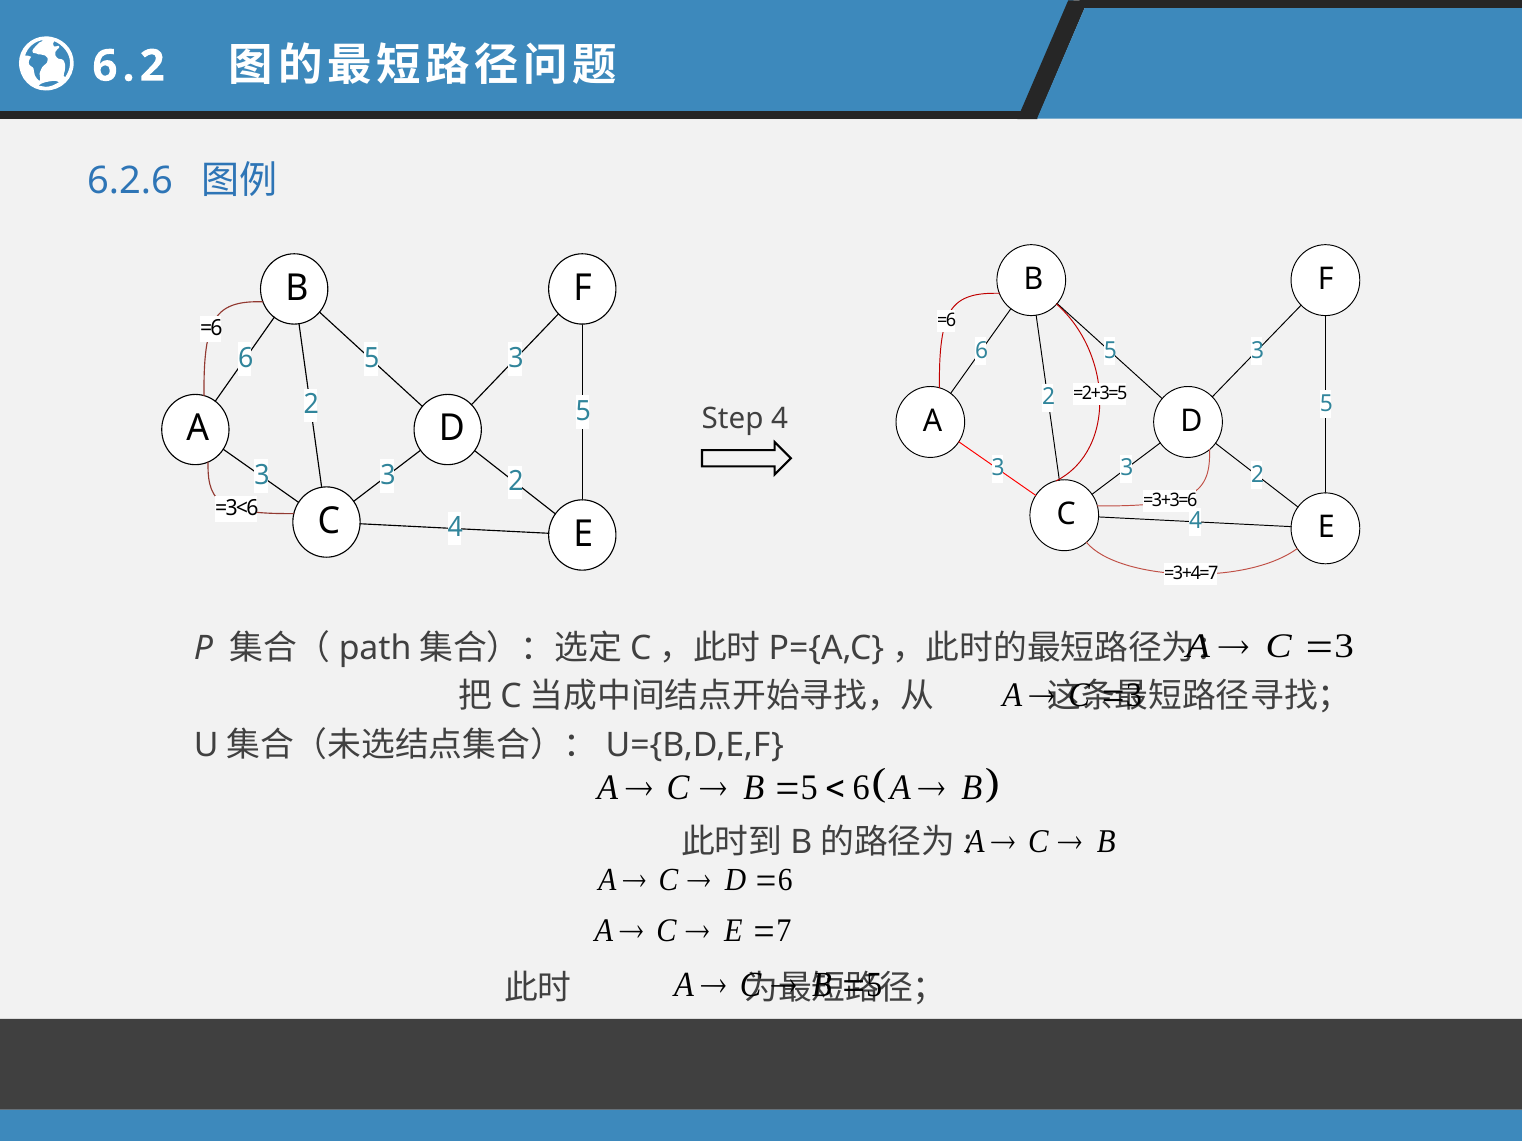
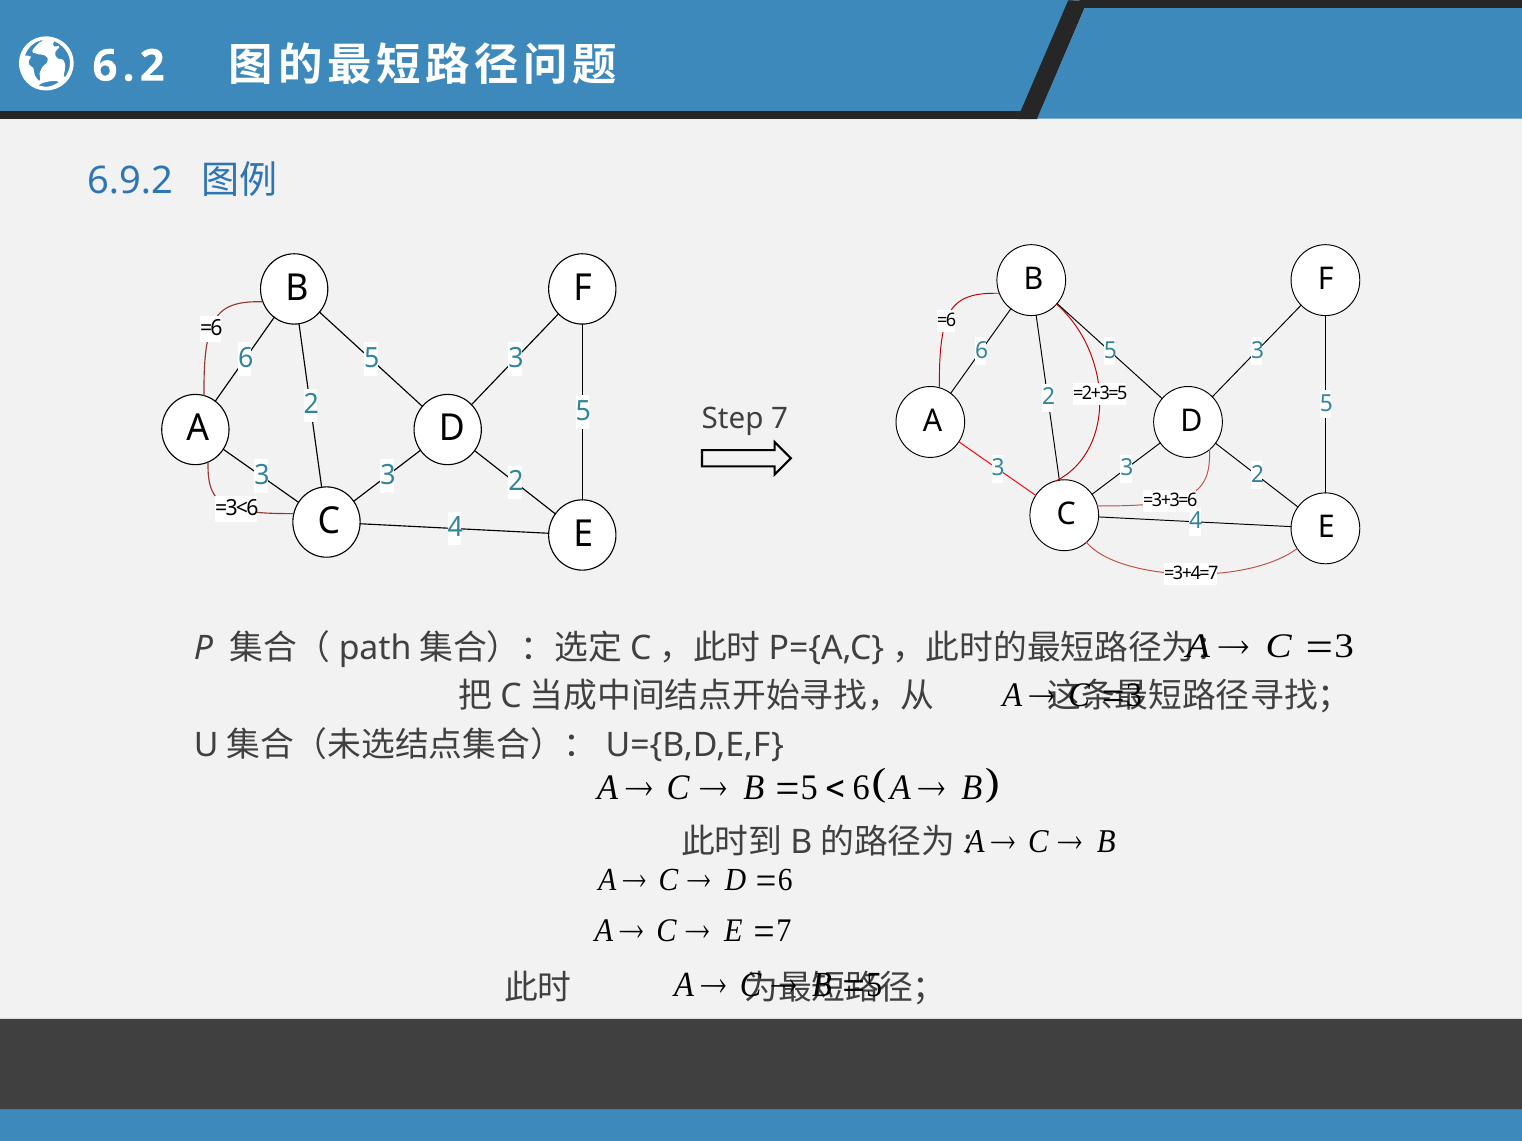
6.2.6: 6.2.6 -> 6.9.2 (130, 181)
Step 4: 4 -> 7 (780, 419)
